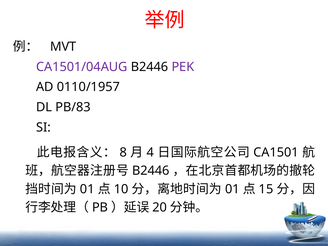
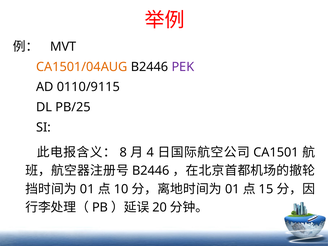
CA1501/04AUG colour: purple -> orange (82, 67)
0110/1957: 0110/1957 -> 0110/9115 (88, 87)
PB/83: PB/83 -> PB/25 (73, 107)
